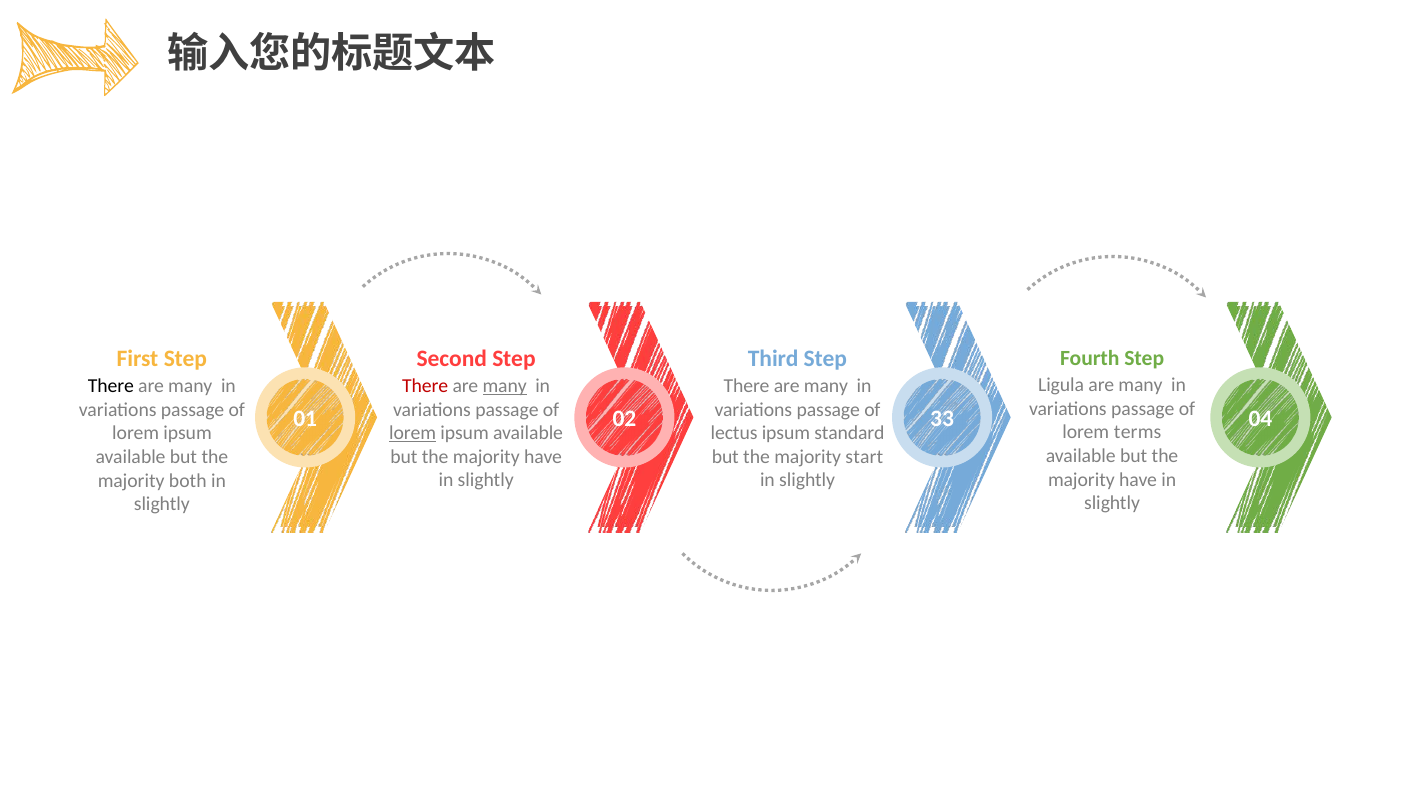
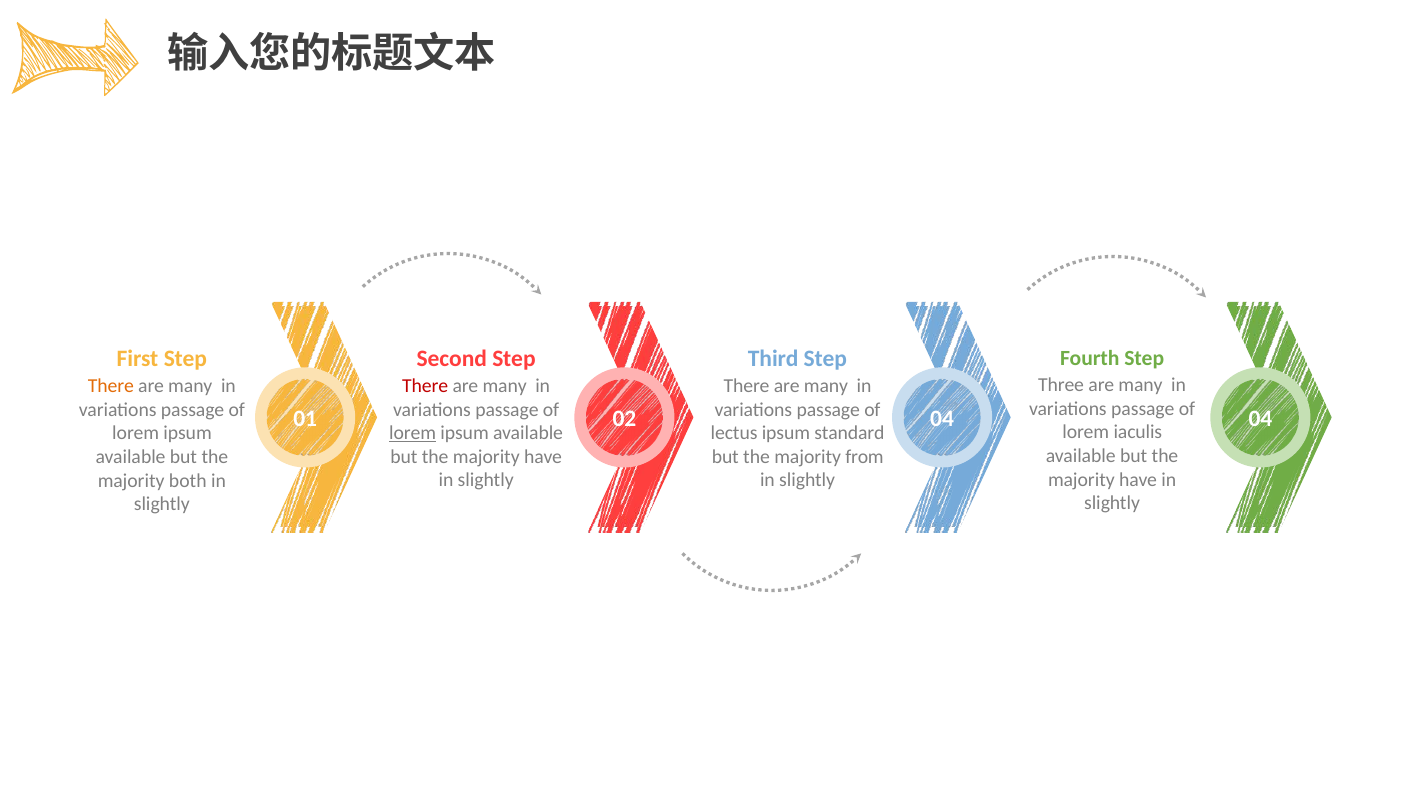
Ligula: Ligula -> Three (1061, 385)
many underline: present -> none (505, 386)
There colour: black -> orange (111, 386)
02 33: 33 -> 04 (942, 419)
terms: terms -> iaculis (1138, 433)
start: start -> from (865, 457)
